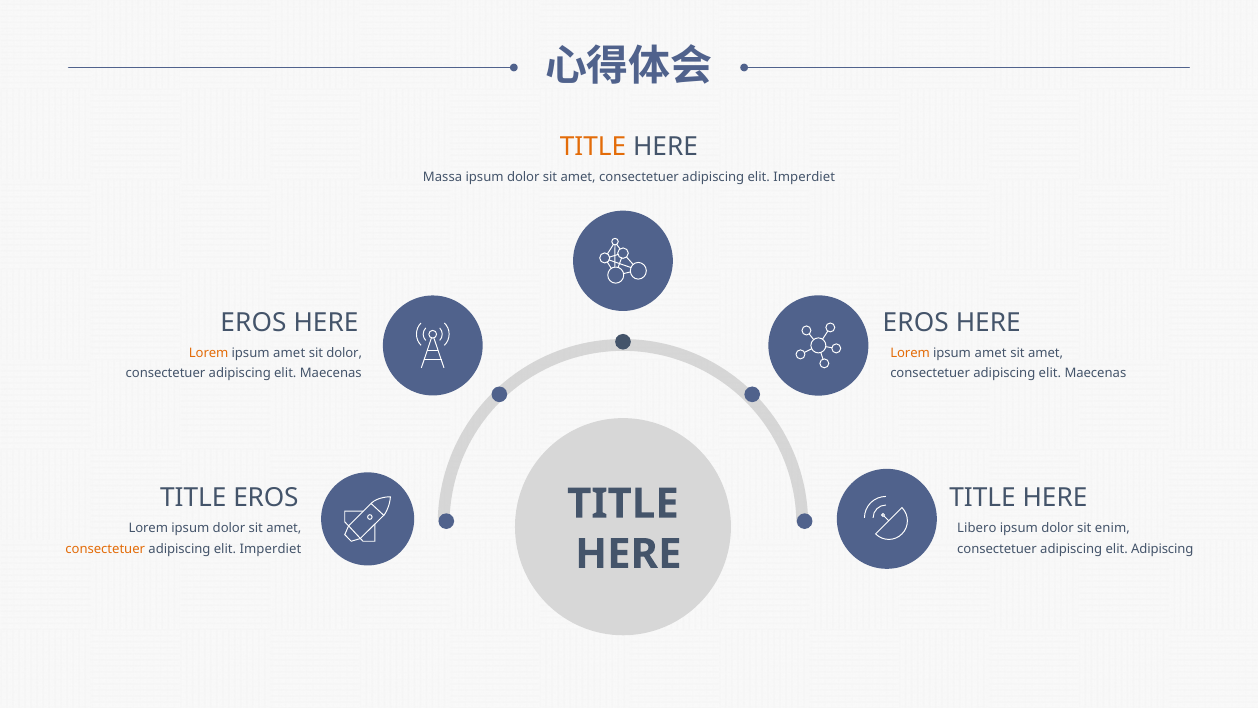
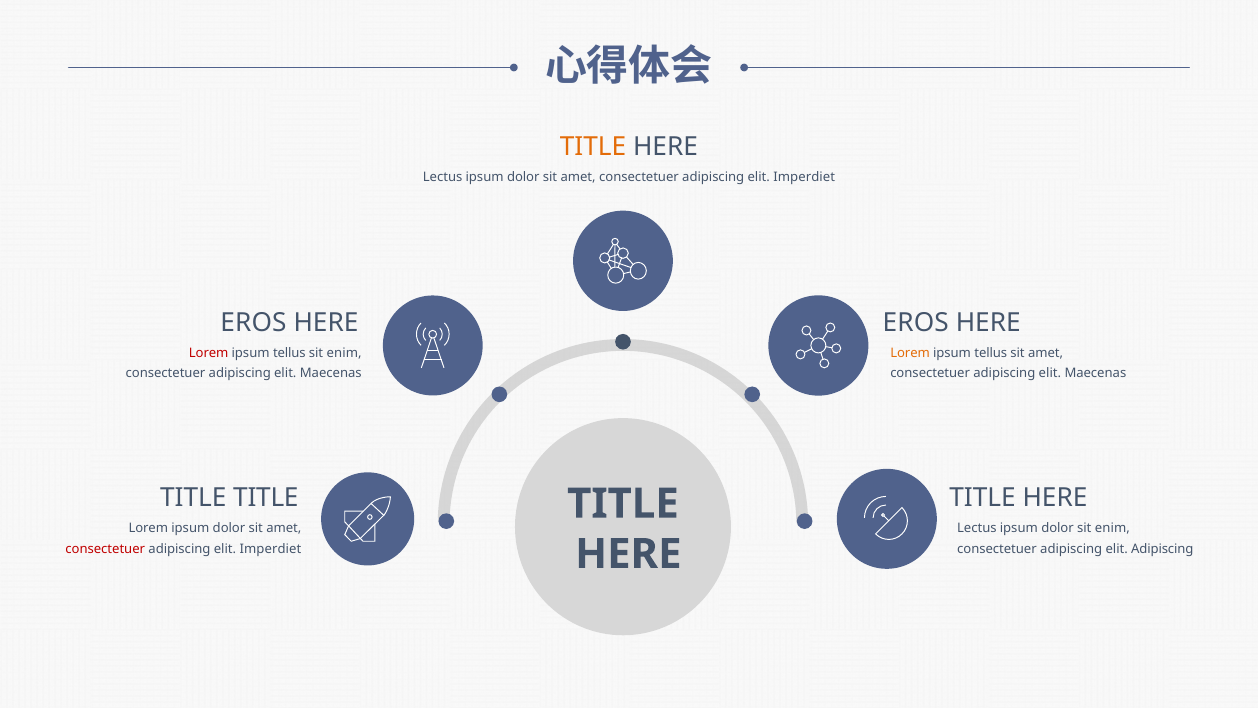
Massa: Massa -> Lectus (443, 177)
Lorem colour: orange -> red (209, 353)
amet: amet -> tellus (289, 353)
dolor: dolor -> enim (344, 353)
amet: amet -> tellus (991, 353)
TITLE EROS: EROS -> TITLE (266, 498)
Libero: Libero -> Lectus (977, 528)
consectetuer colour: orange -> red (105, 549)
